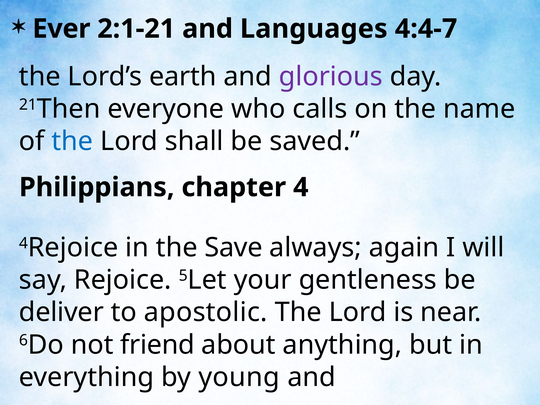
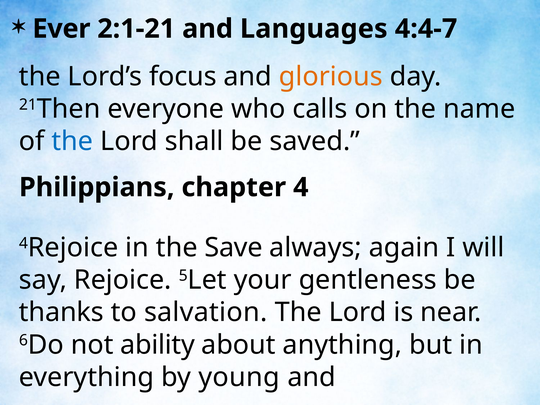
earth: earth -> focus (183, 77)
glorious colour: purple -> orange (331, 77)
deliver: deliver -> thanks (61, 312)
apostolic: apostolic -> salvation (206, 312)
friend: friend -> ability (158, 345)
